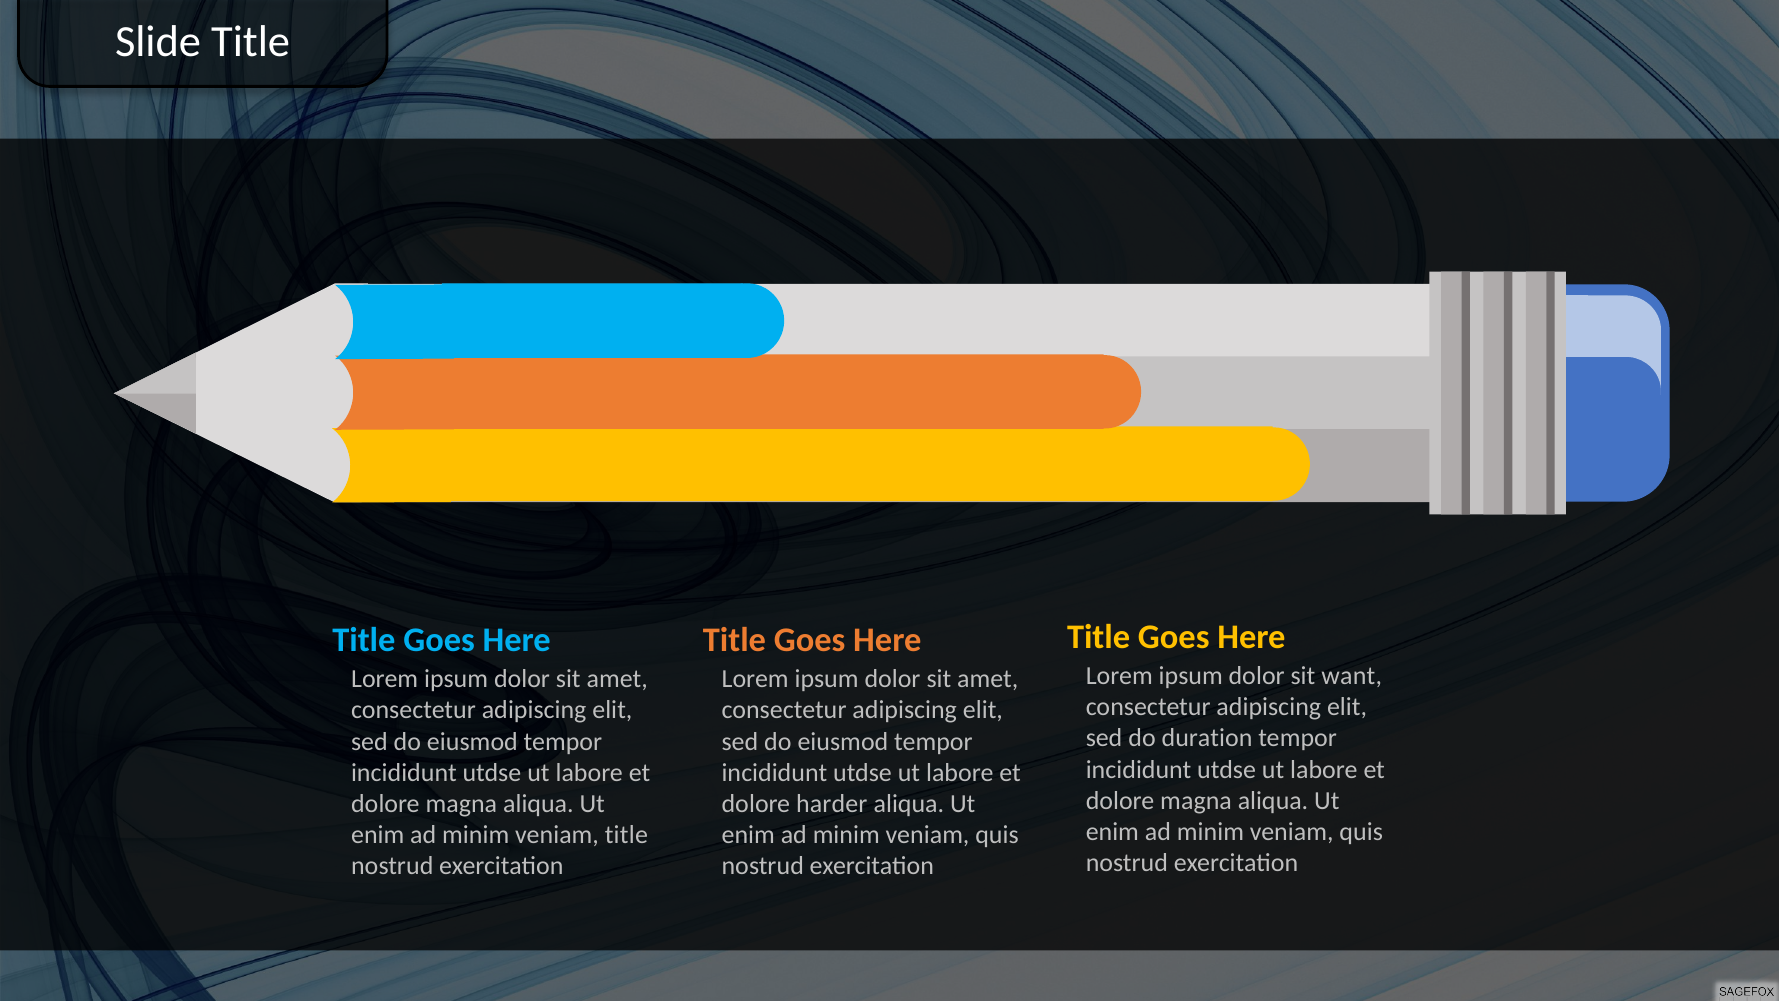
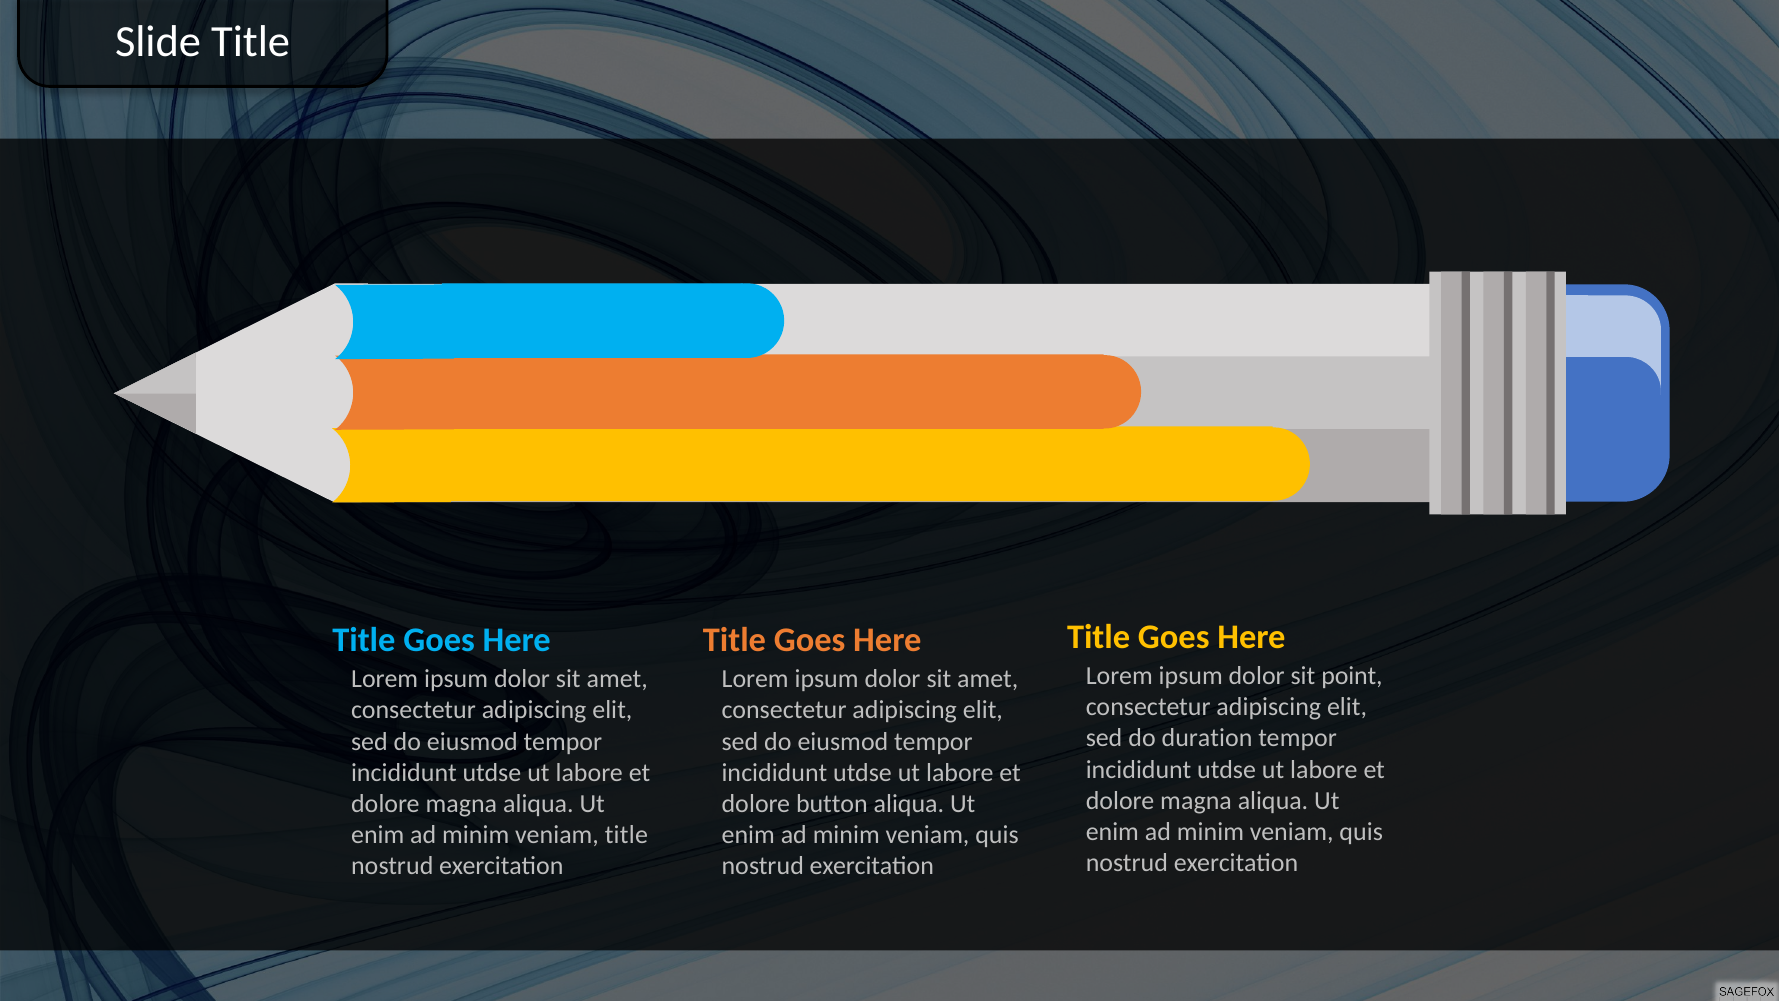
want: want -> point (1352, 676)
harder: harder -> button (832, 804)
